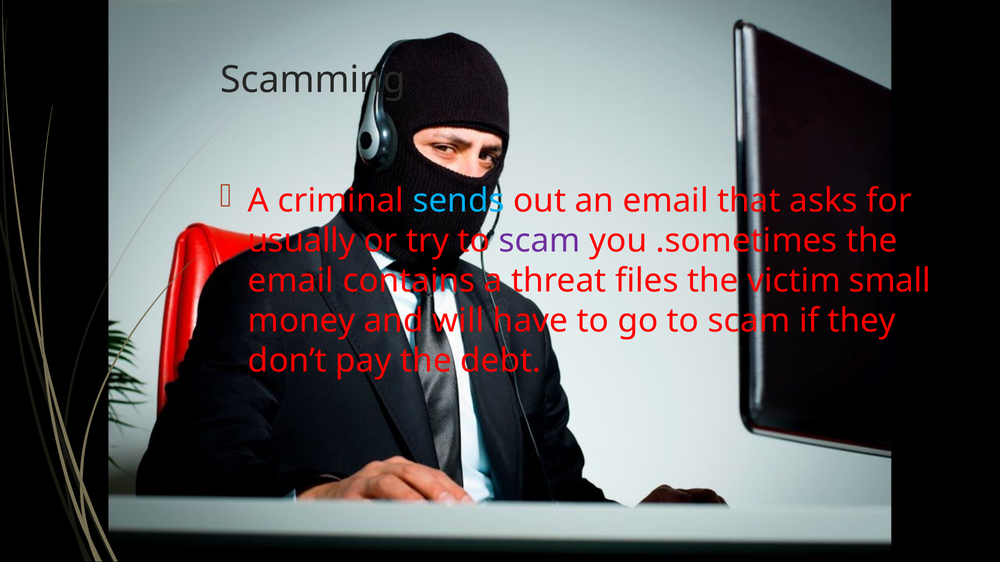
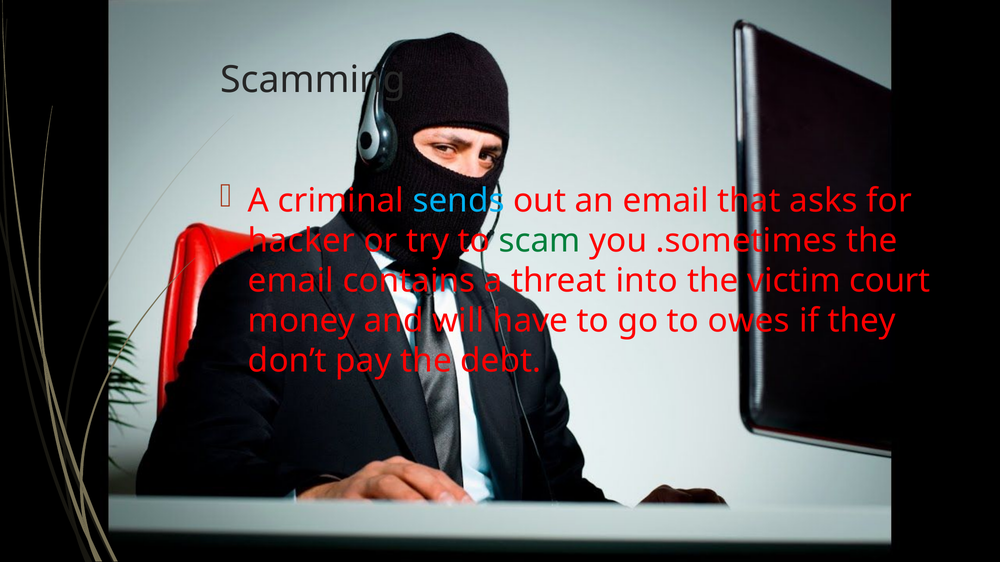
usually: usually -> hacker (301, 241)
scam colour: purple -> green (540, 241)
files: files -> into (647, 281)
small: small -> court (890, 281)
go to scam: scam -> owes (749, 321)
